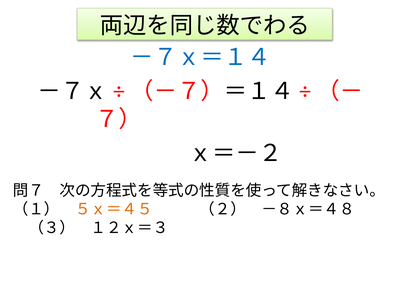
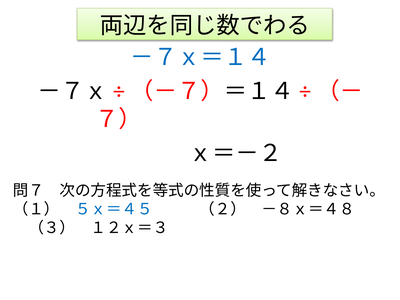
５ｘ＝４５ colour: orange -> blue (114, 209)
